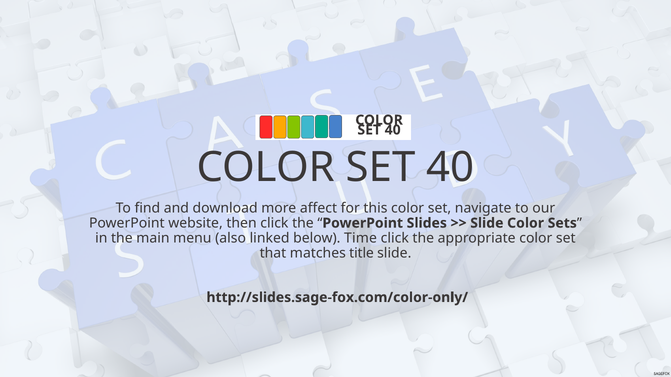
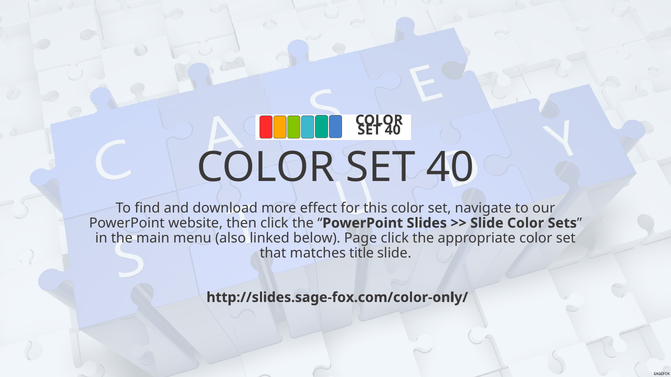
affect: affect -> effect (319, 208)
Time: Time -> Page (361, 238)
